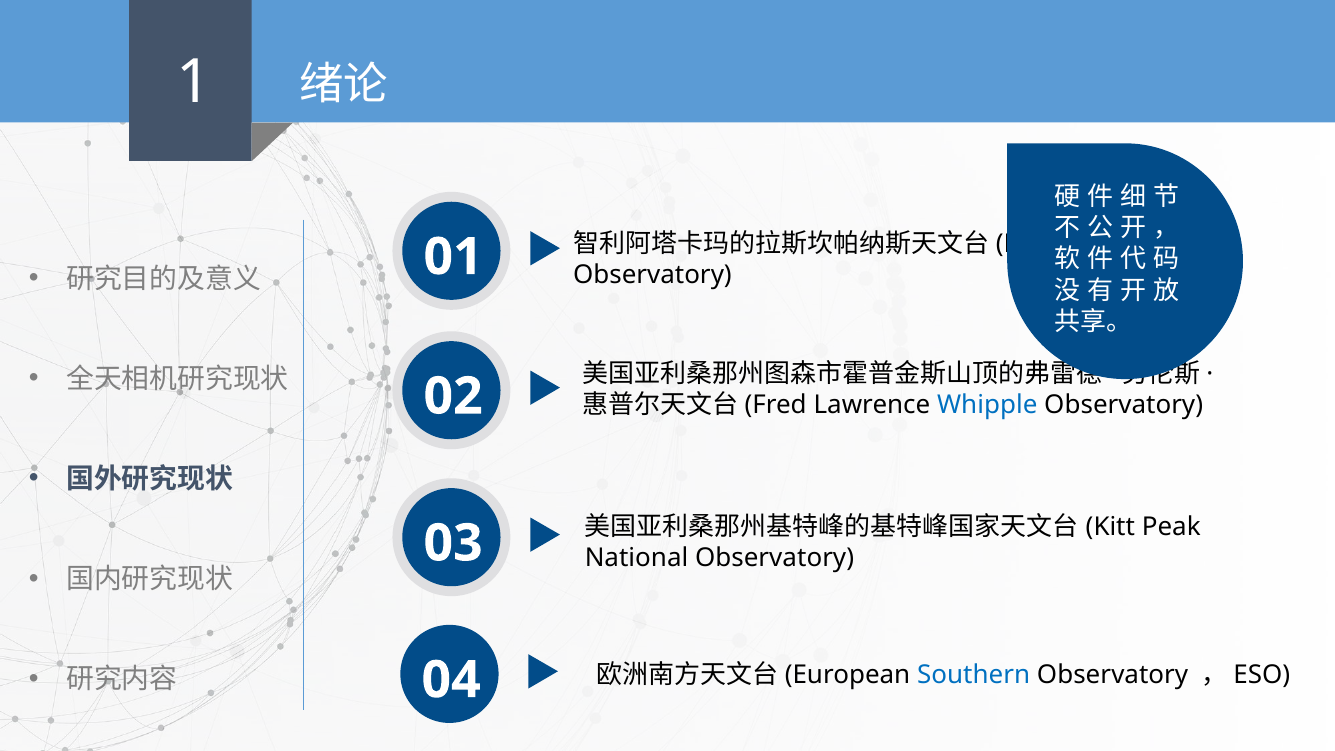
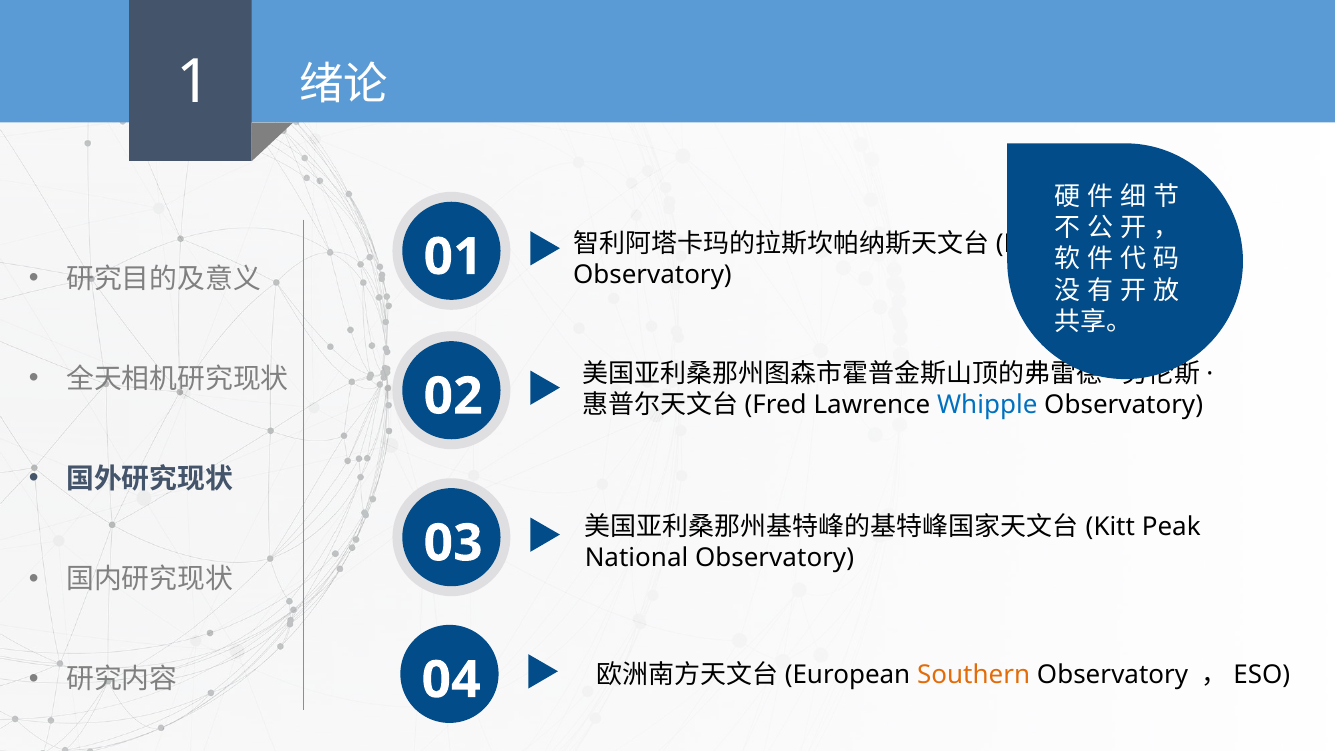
Southern colour: blue -> orange (974, 675)
